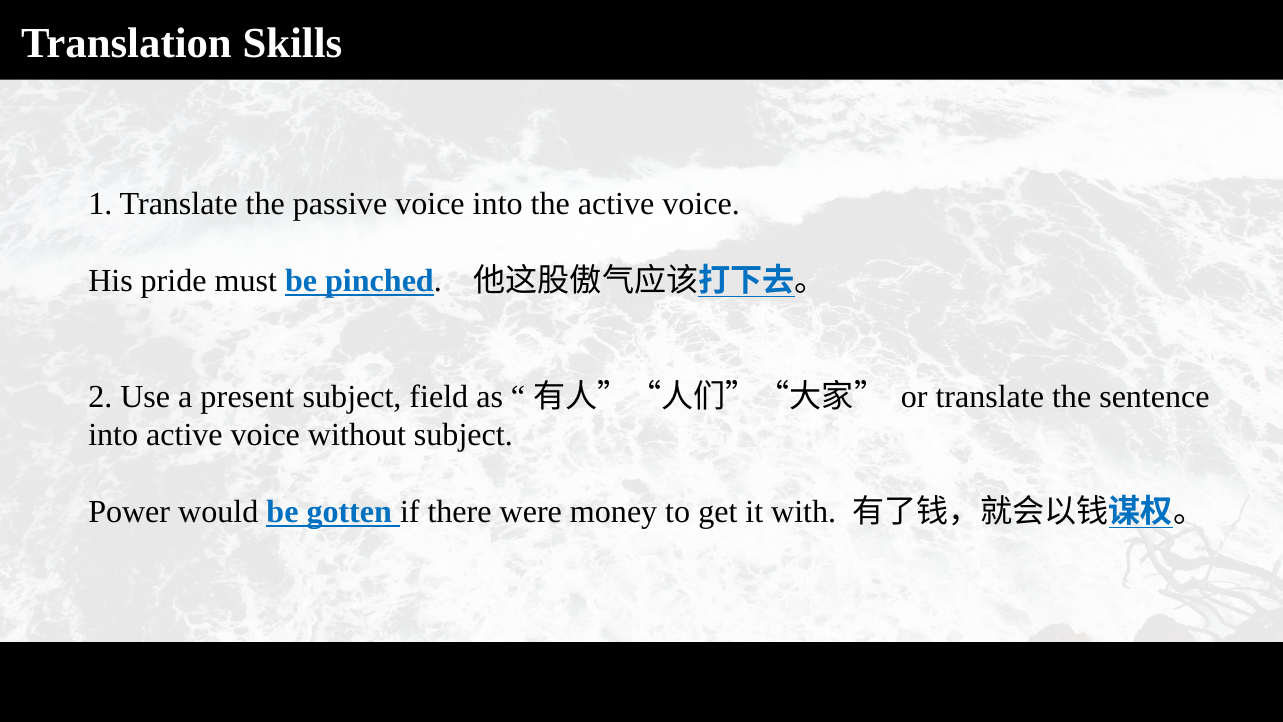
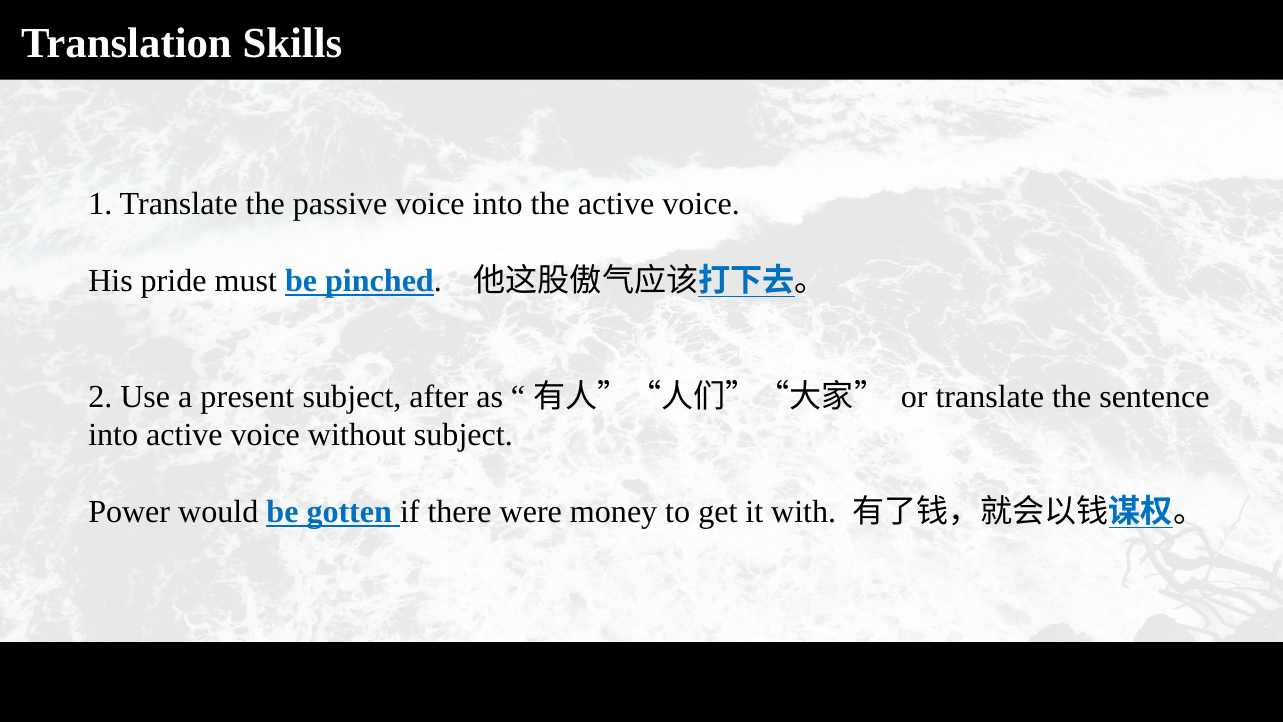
field: field -> after (439, 396)
